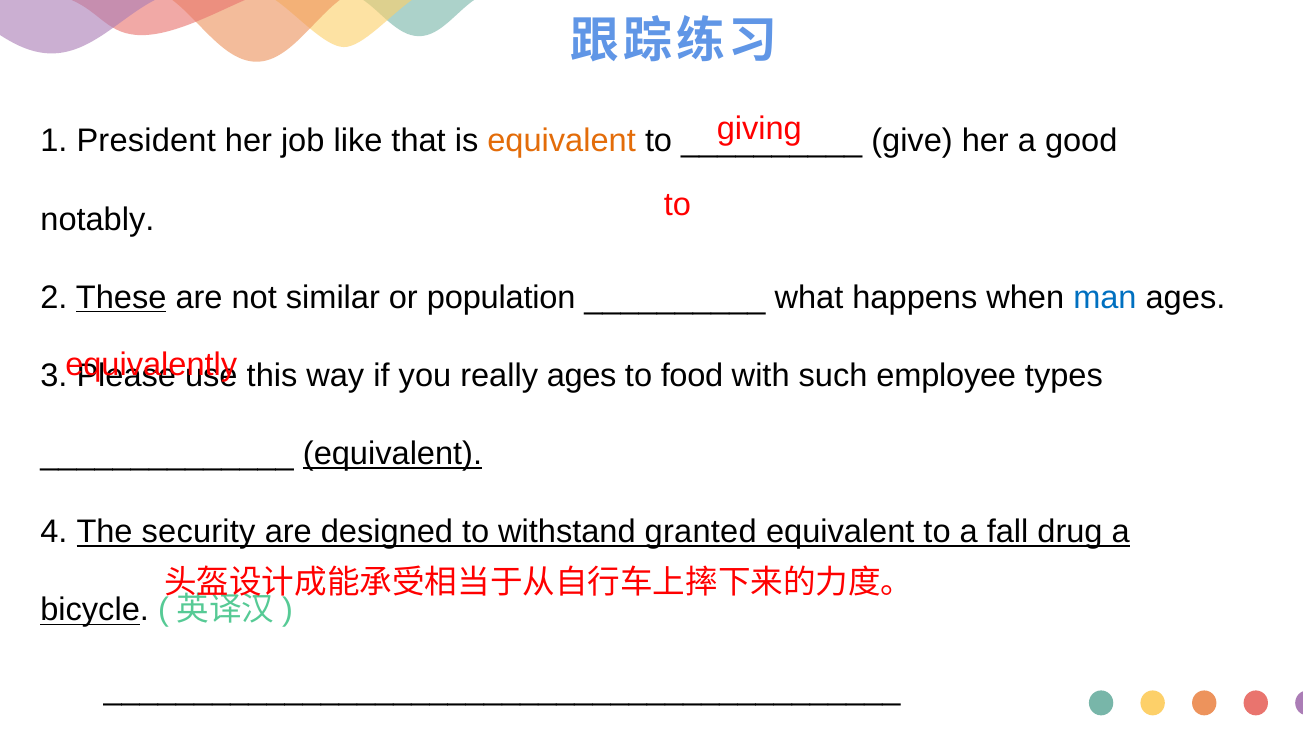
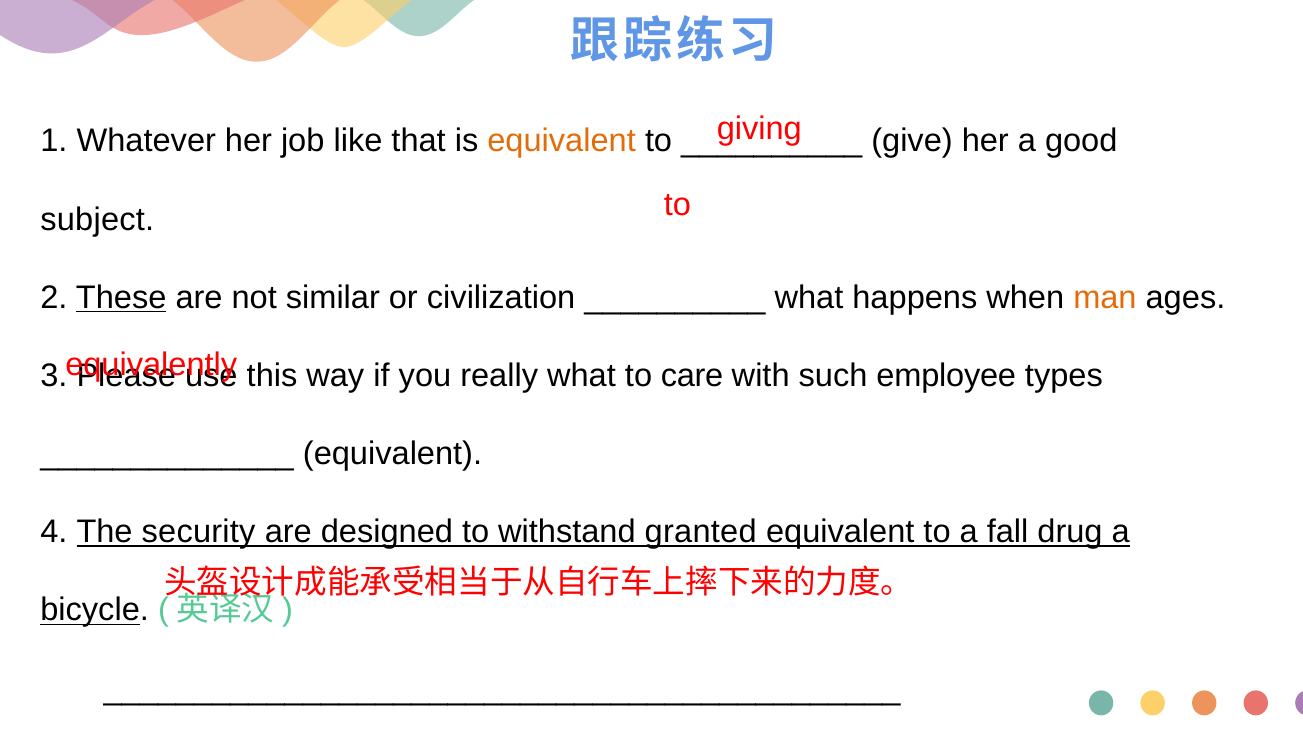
President: President -> Whatever (146, 141)
notably: notably -> subject (97, 219)
population: population -> civilization (501, 297)
man colour: blue -> orange (1105, 297)
really ages: ages -> what (581, 376)
food: food -> care (692, 376)
equivalent underline: present -> none (393, 454)
